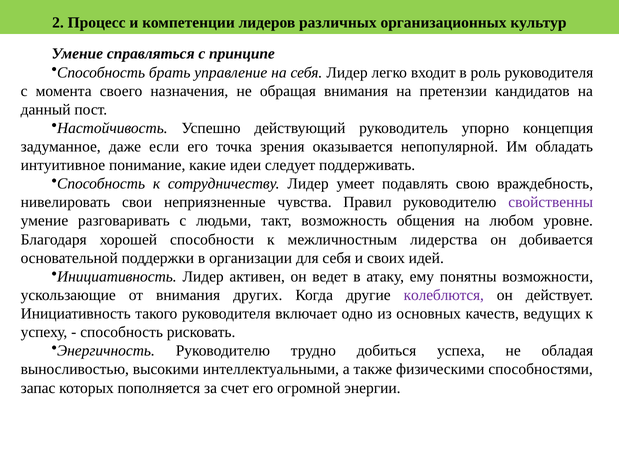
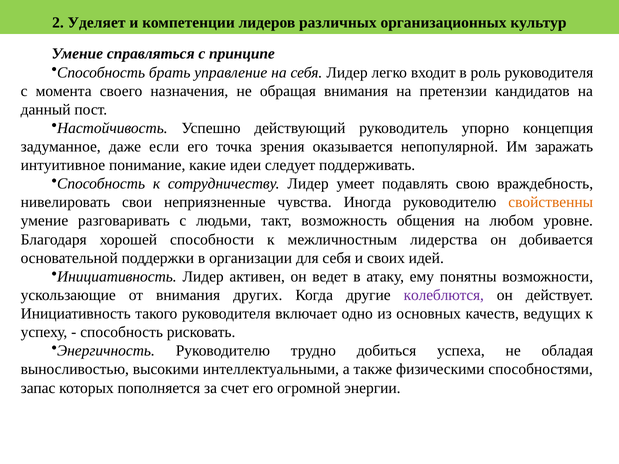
Процесс: Процесс -> Уделяет (97, 23)
обладать: обладать -> заражать (564, 147)
Правил: Правил -> Иногда (367, 202)
свойственны colour: purple -> orange (551, 202)
